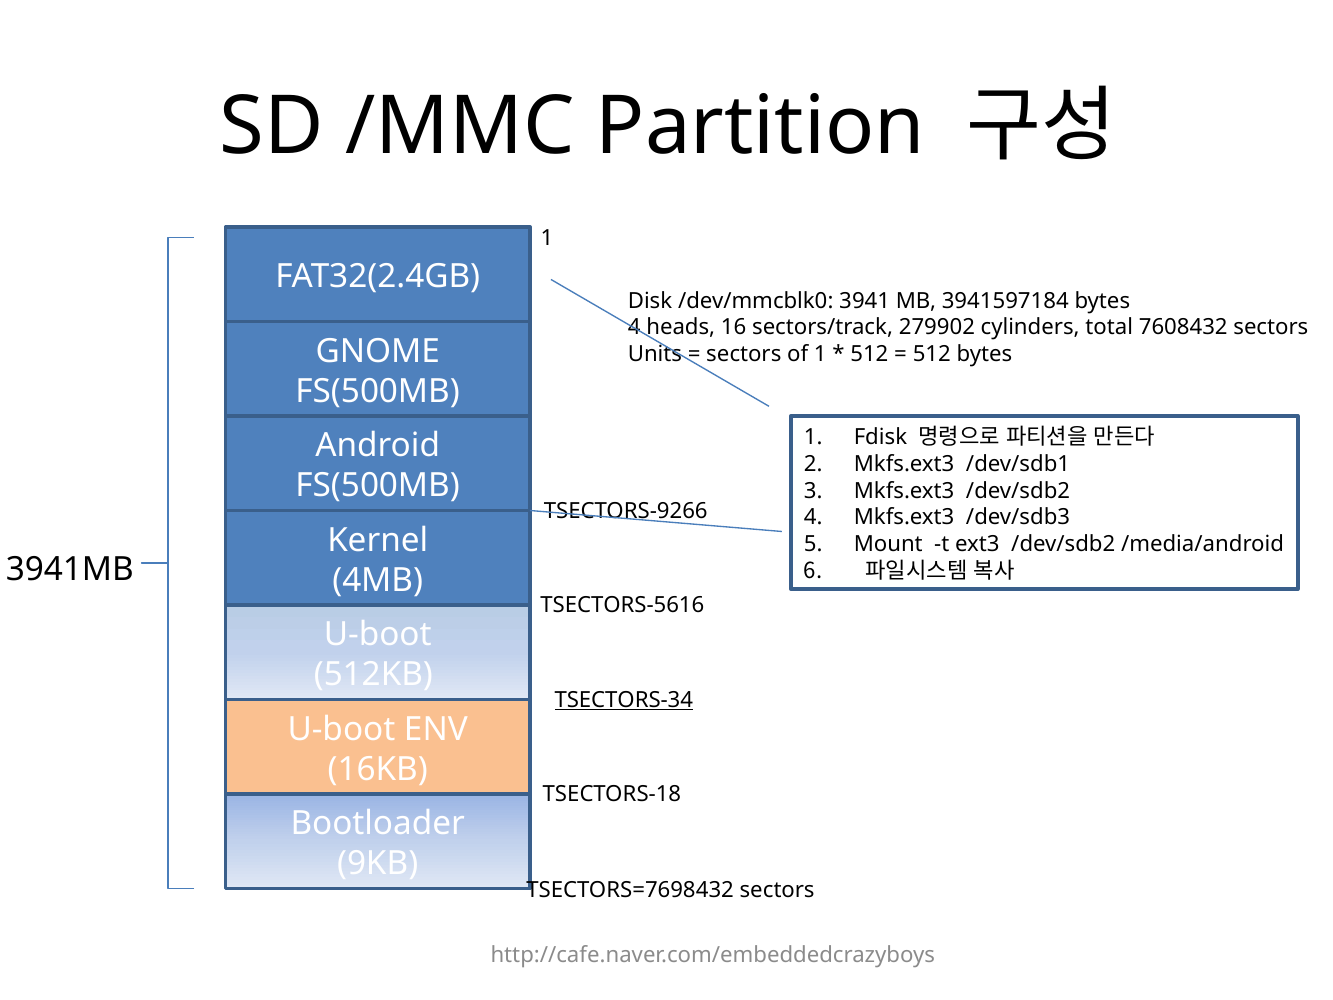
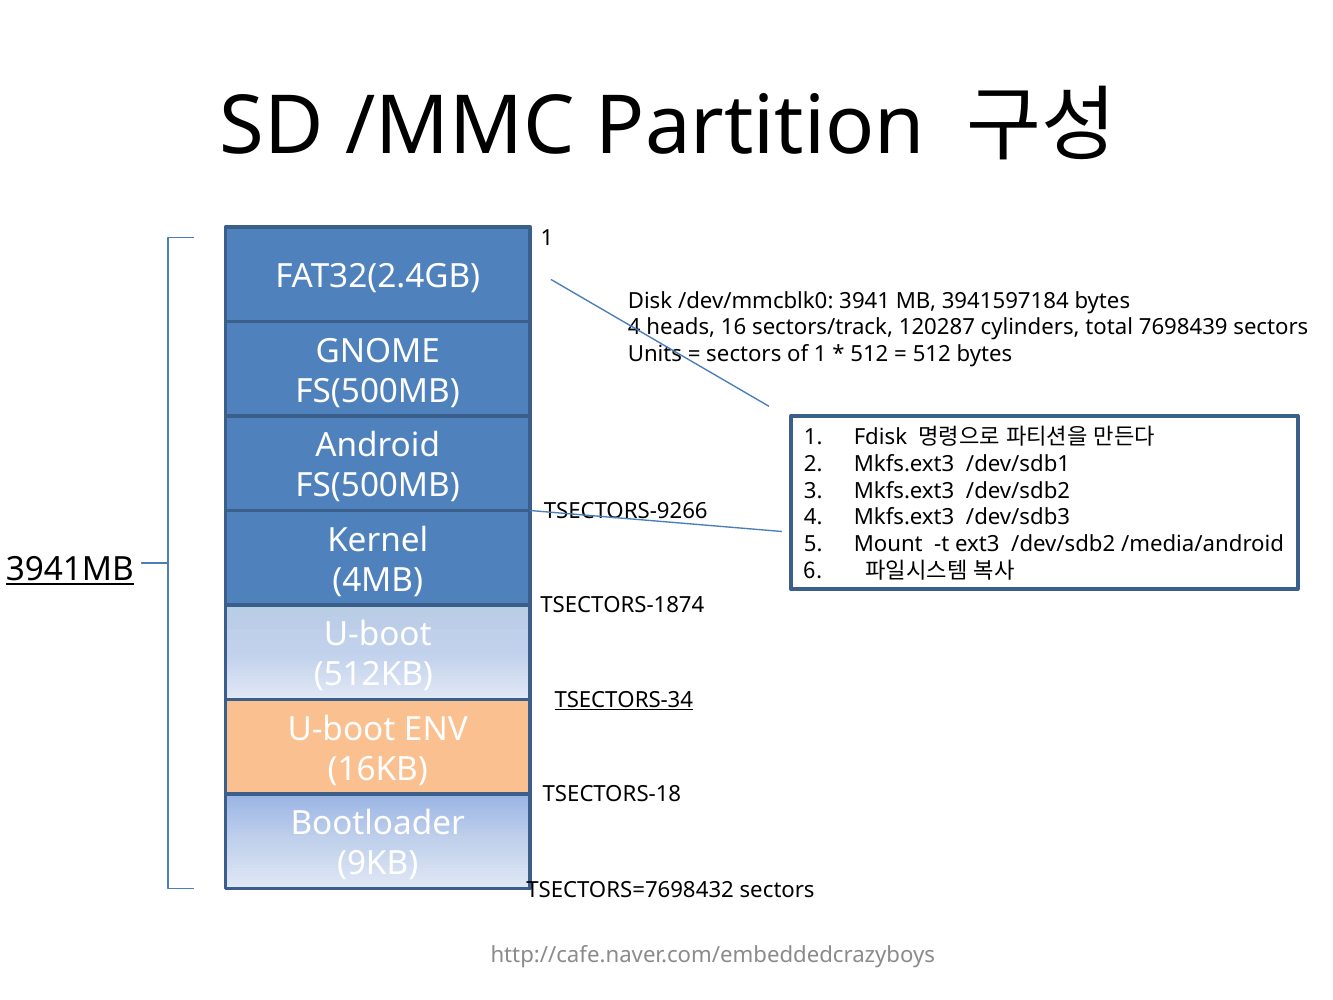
279902: 279902 -> 120287 (937, 327)
7608432: 7608432 -> 7698439 (1183, 327)
3941MB underline: none -> present (70, 569)
TSECTORS-5616: TSECTORS-5616 -> TSECTORS-1874 (622, 605)
